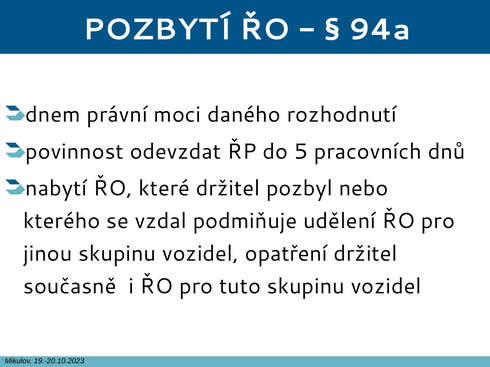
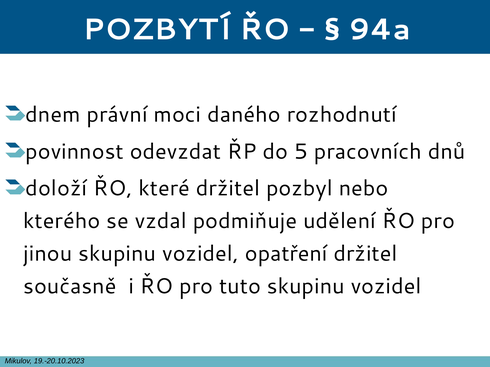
nabytí: nabytí -> doloží (56, 189)
